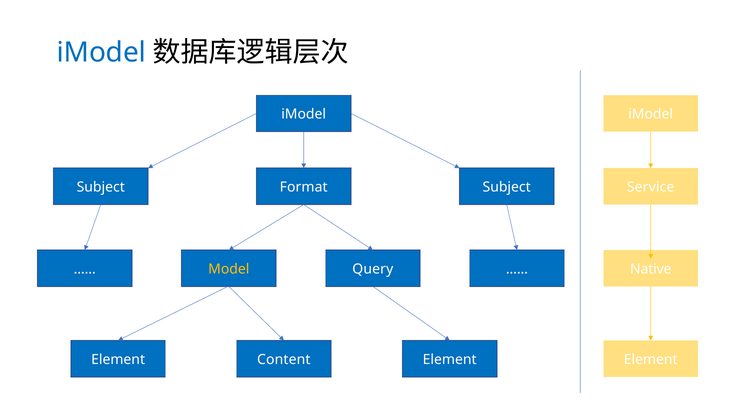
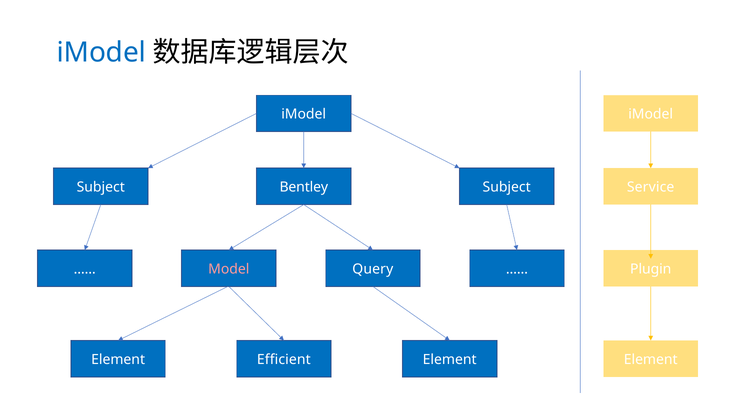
Format: Format -> Bentley (304, 187)
Model colour: yellow -> pink (229, 269)
Native: Native -> Plugin (651, 269)
Content: Content -> Efficient (284, 359)
